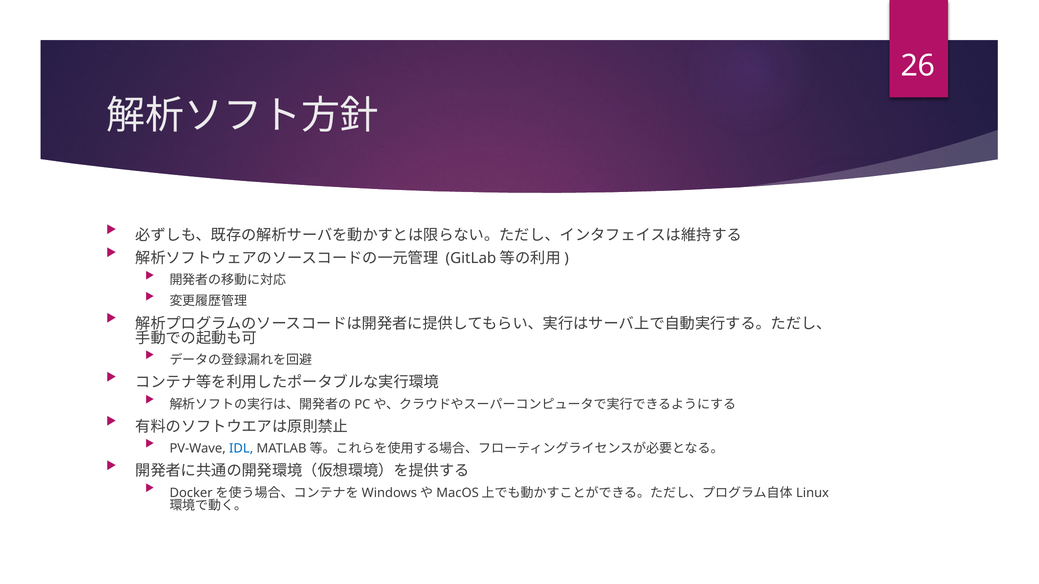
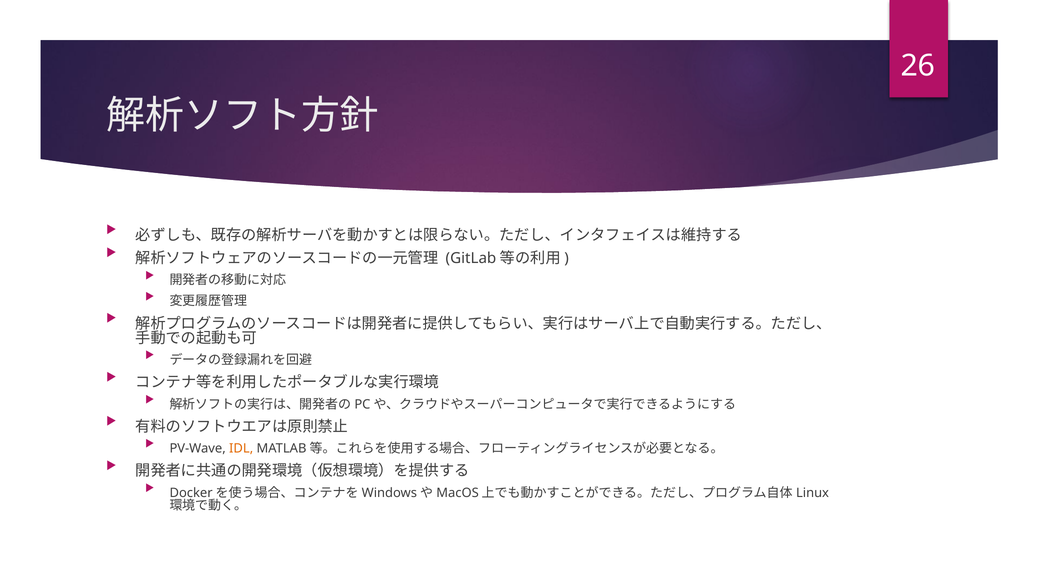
IDL colour: blue -> orange (241, 449)
